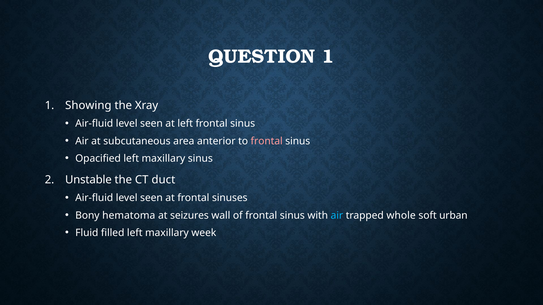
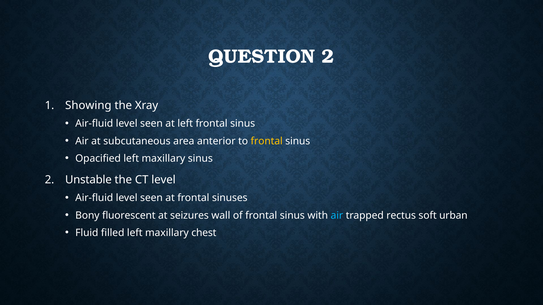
QUESTION 1: 1 -> 2 (328, 57)
frontal colour: pink -> yellow (267, 141)
CT duct: duct -> level (163, 180)
hematoma: hematoma -> fluorescent (129, 216)
whole: whole -> rectus (401, 216)
week: week -> chest (204, 233)
